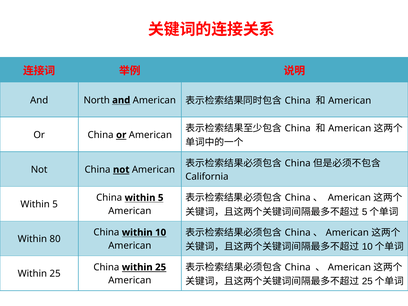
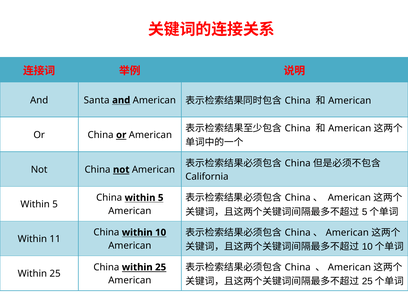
North: North -> Santa (97, 100)
80: 80 -> 11 (55, 239)
